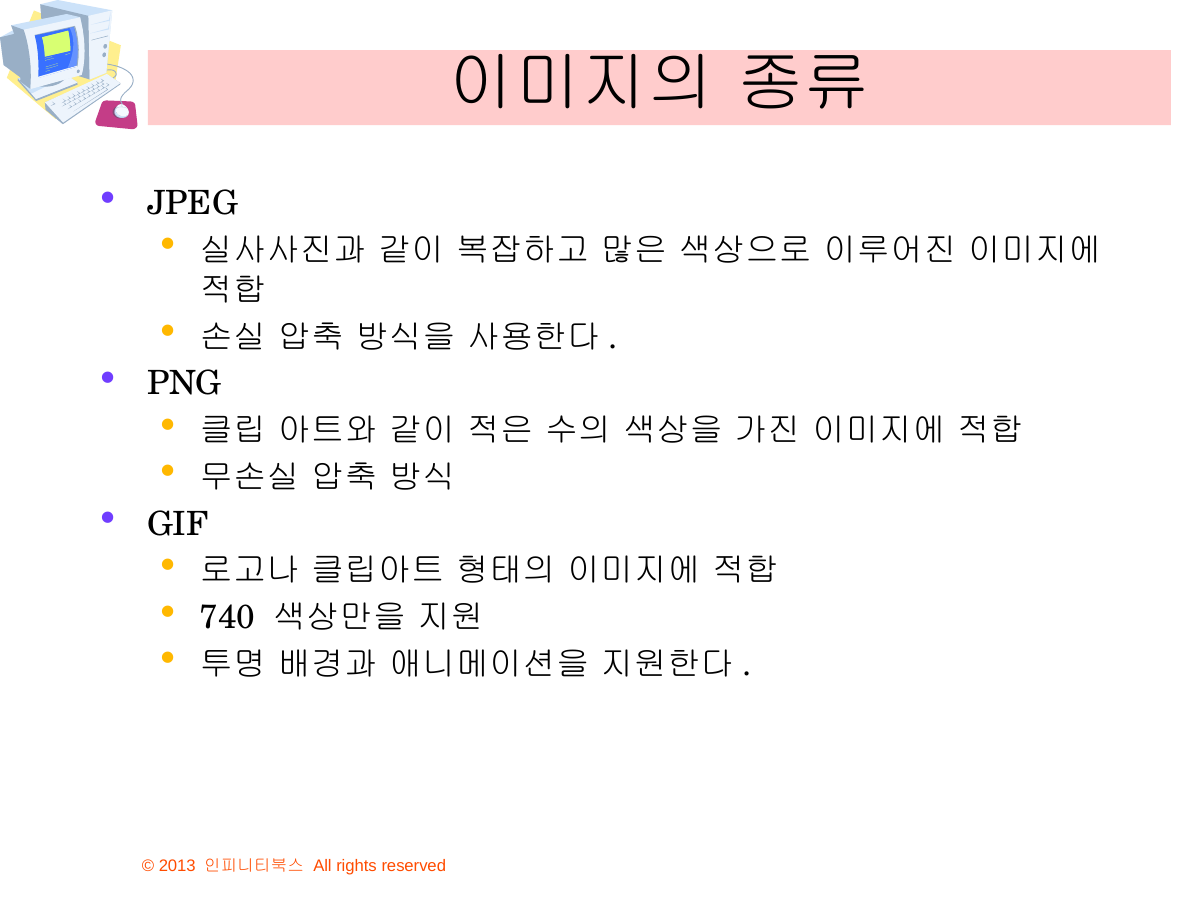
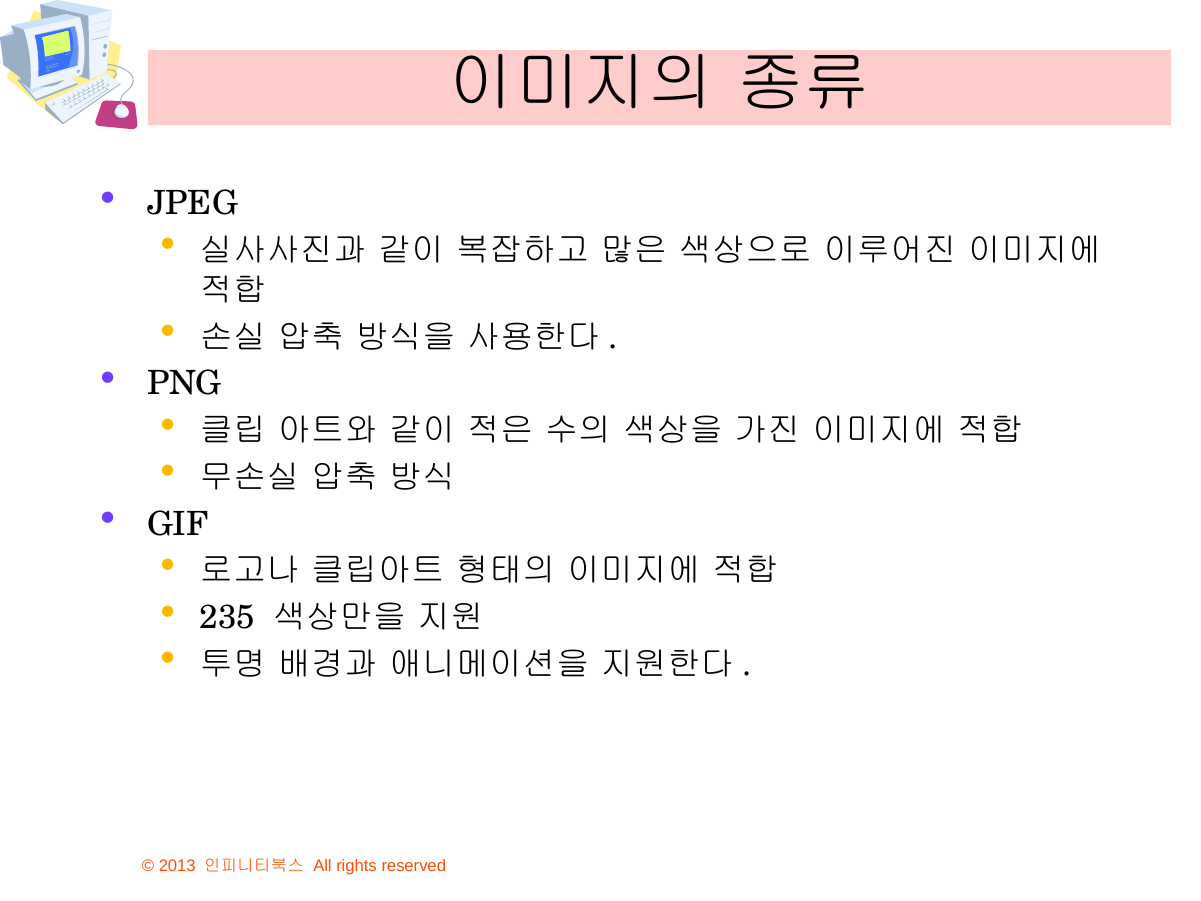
740: 740 -> 235 (227, 617)
